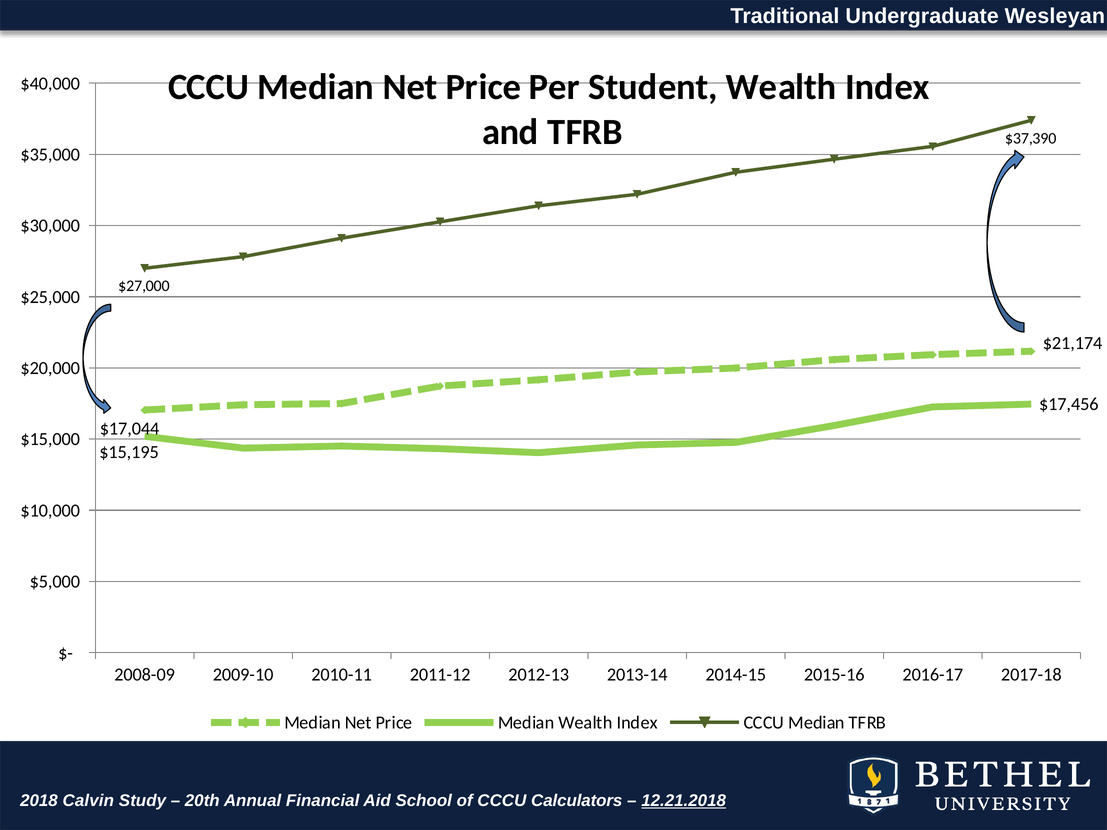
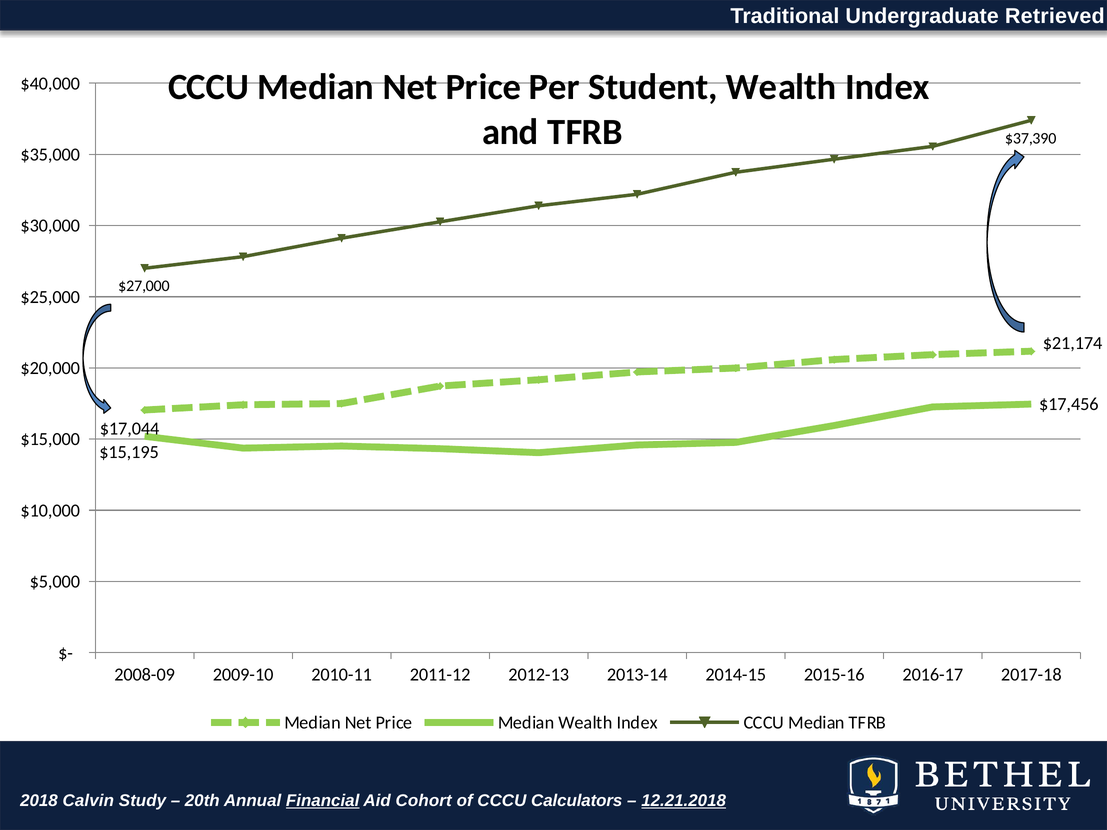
Wesleyan: Wesleyan -> Retrieved (1055, 16)
Financial underline: none -> present (323, 801)
School: School -> Cohort (424, 801)
